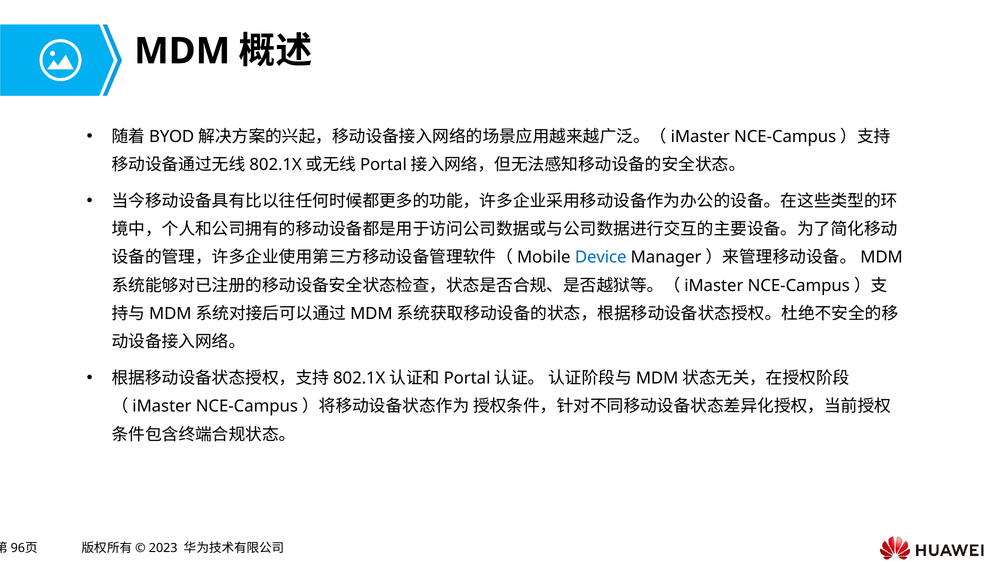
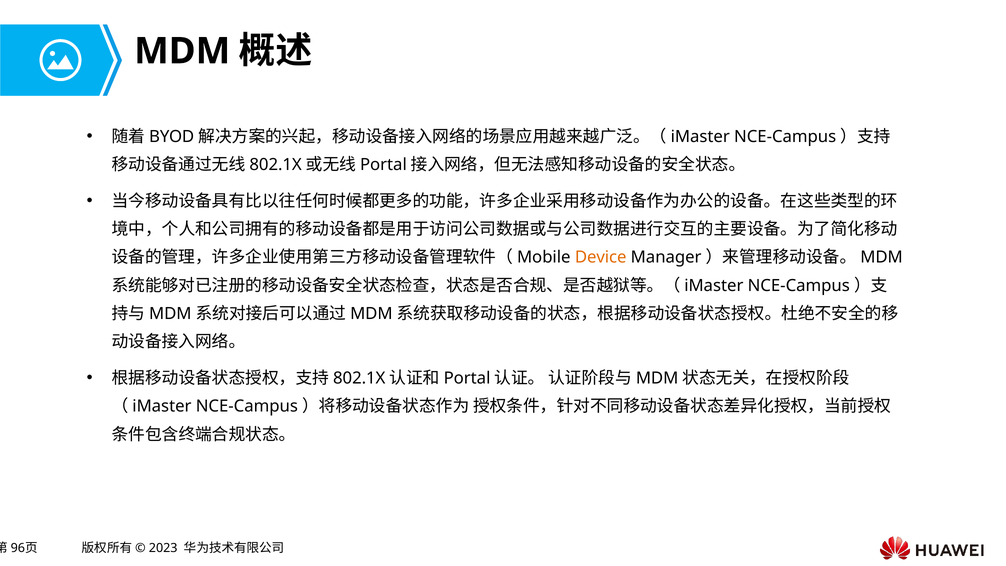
Device colour: blue -> orange (601, 257)
